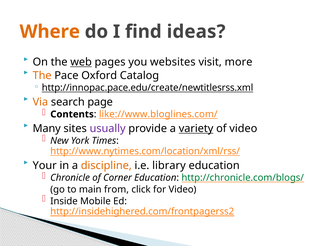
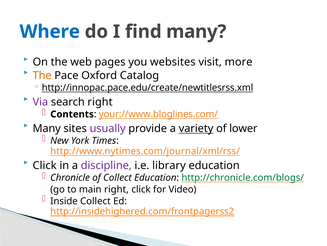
Where colour: orange -> blue (50, 32)
find ideas: ideas -> many (196, 32)
web underline: present -> none (81, 62)
Via colour: orange -> purple (40, 102)
search page: page -> right (100, 102)
like://www.bloglines.com/: like://www.bloglines.com/ -> your://www.bloglines.com/ (158, 114)
of video: video -> lower (243, 128)
http://www.nytimes.com/location/xml/rss/: http://www.nytimes.com/location/xml/rss/ -> http://www.nytimes.com/journal/xml/rss/ (145, 151)
Your: Your -> Click (45, 165)
discipline colour: orange -> purple (106, 165)
of Corner: Corner -> Collect (117, 177)
main from: from -> right (116, 189)
Inside Mobile: Mobile -> Collect (95, 201)
